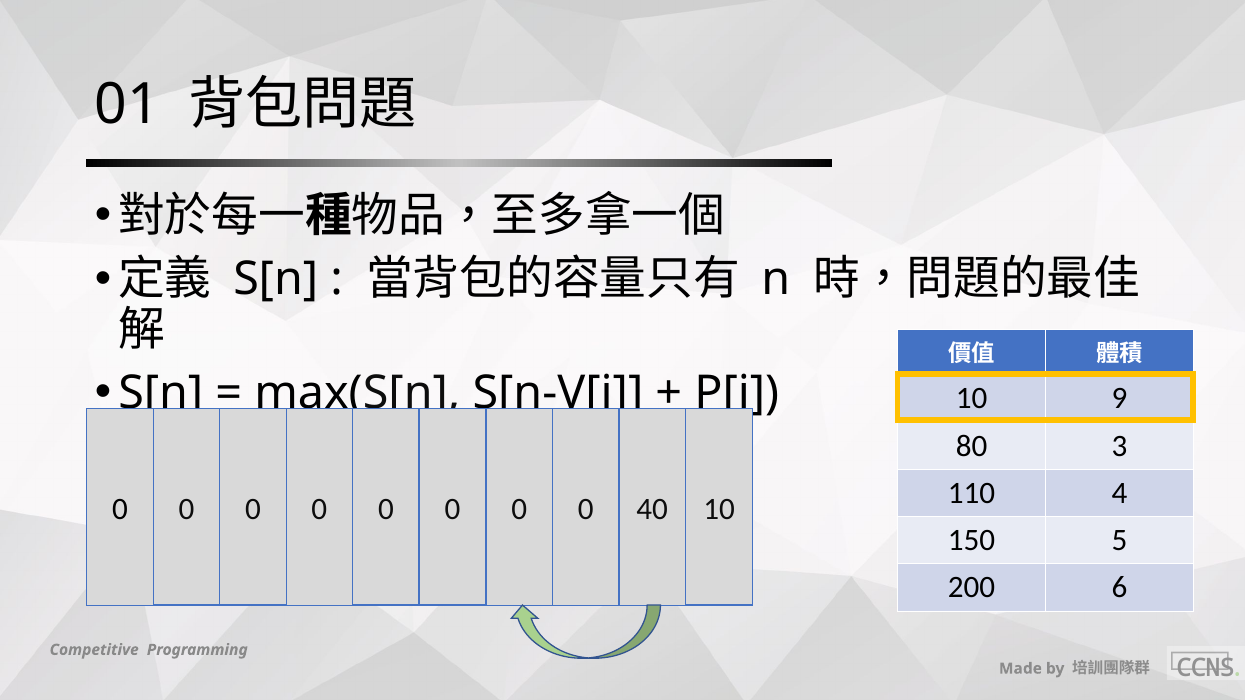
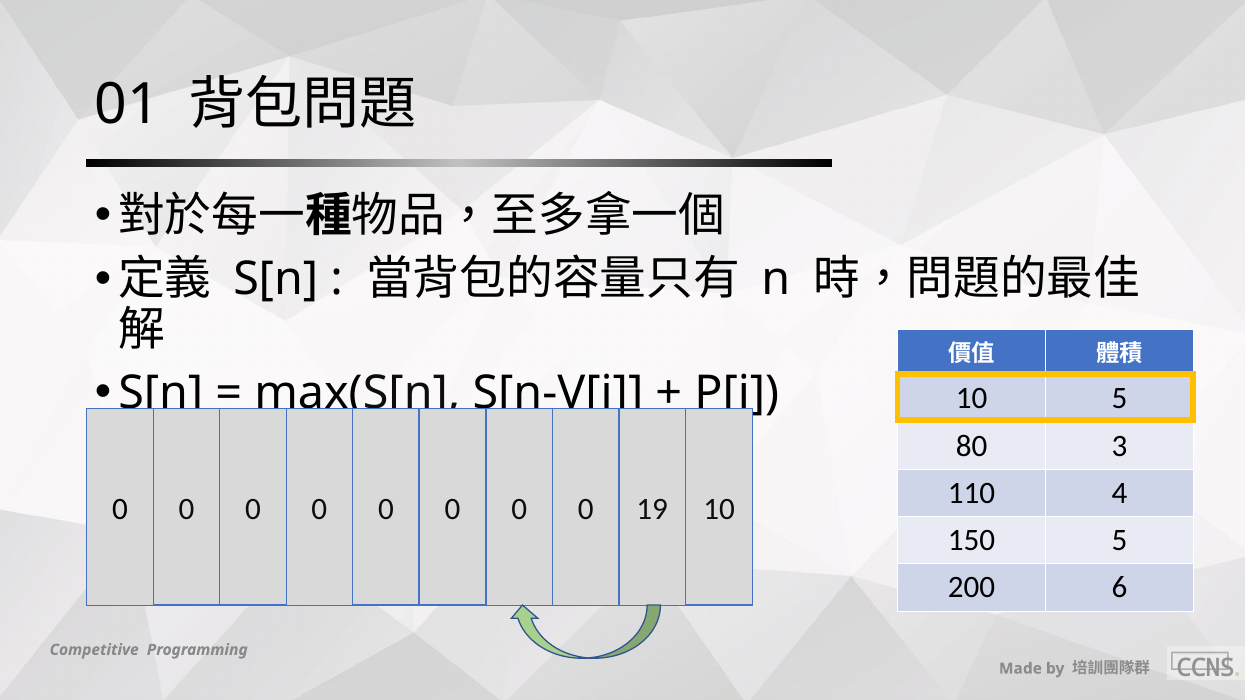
10 9: 9 -> 5 (1119, 399)
40: 40 -> 19 (652, 509)
